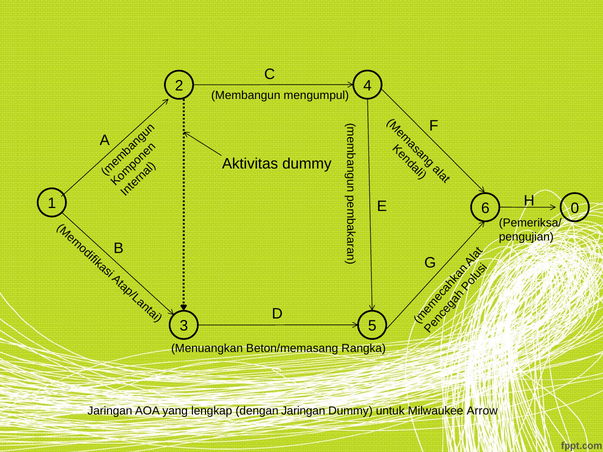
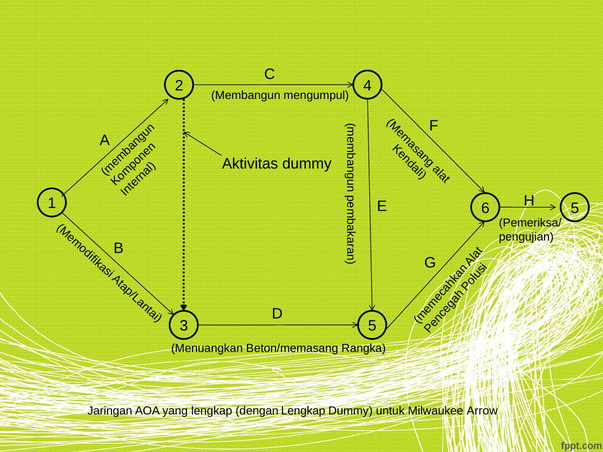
6 0: 0 -> 5 (575, 208)
dengan Jaringan: Jaringan -> Lengkap (303, 411)
